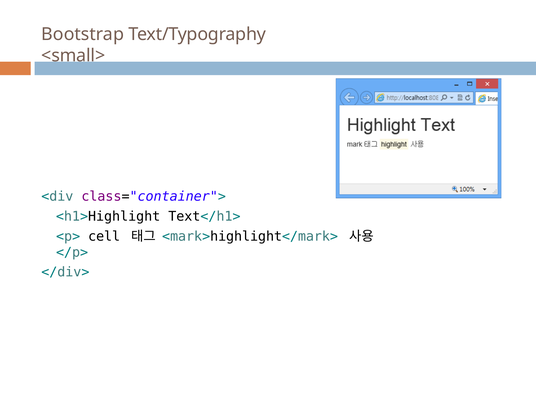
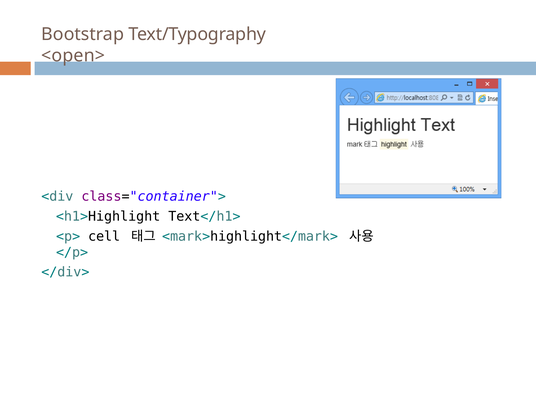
<small>: <small> -> <open> (73, 56)
